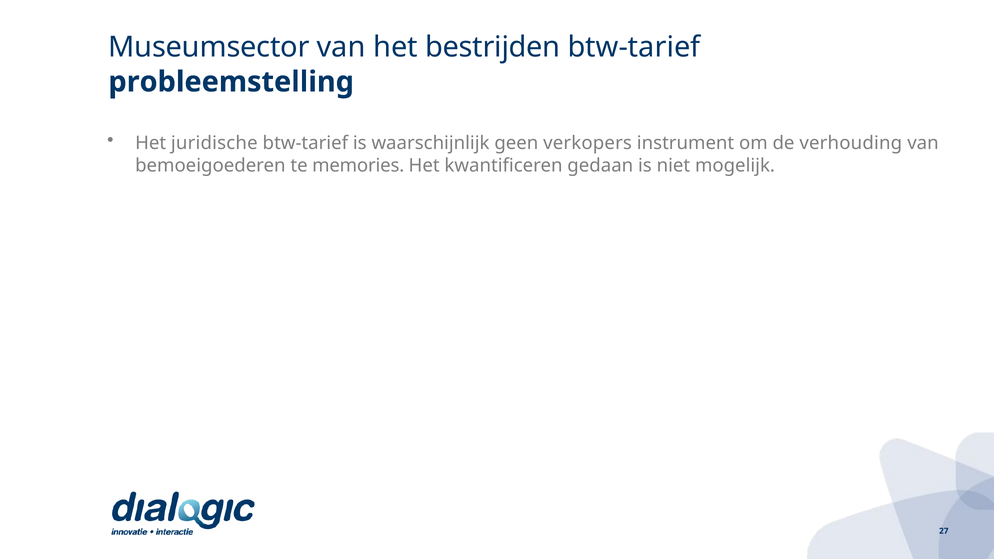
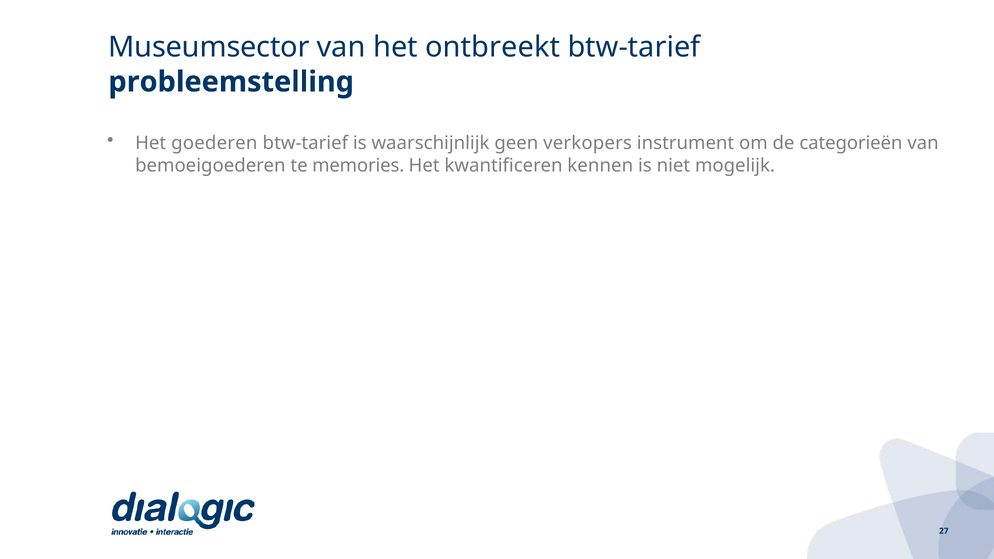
bestrijden: bestrijden -> ontbreekt (493, 47)
juridische: juridische -> goederen (214, 143)
verhouding: verhouding -> categorieën (851, 143)
gedaan: gedaan -> kennen (600, 165)
